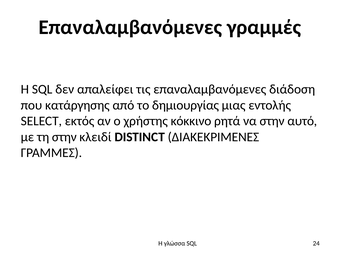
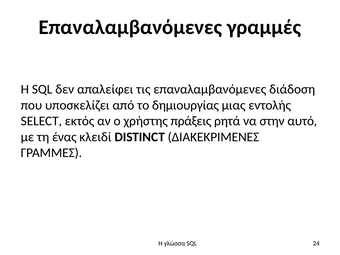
κατάργησης: κατάργησης -> υποσκελίζει (77, 105)
κόκκινο: κόκκινο -> πράξεις (191, 121)
τη στην: στην -> ένας (64, 137)
